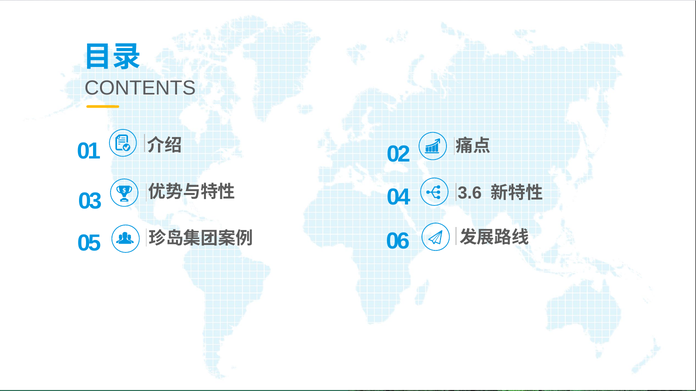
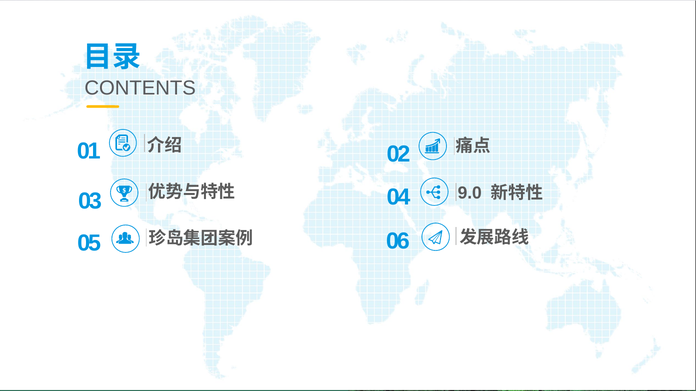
3.6: 3.6 -> 9.0 (470, 193)
